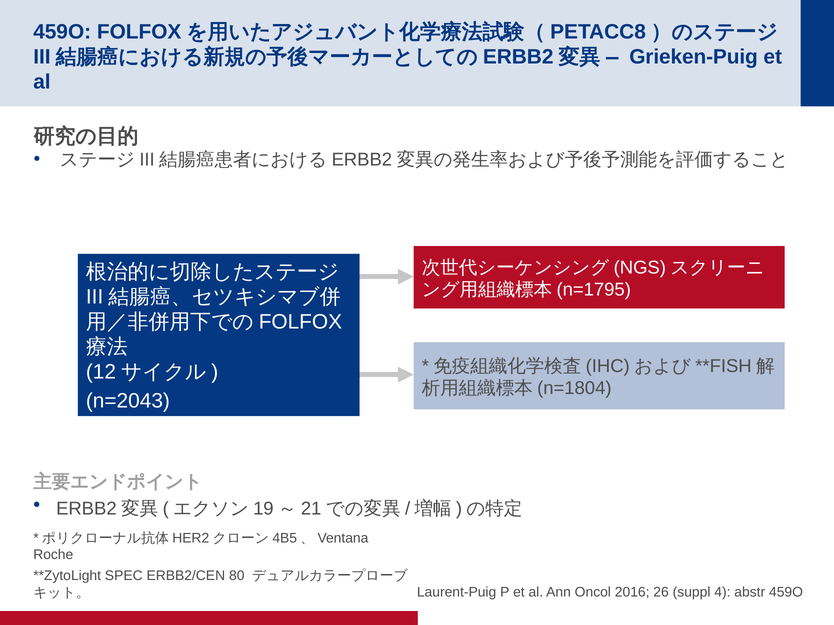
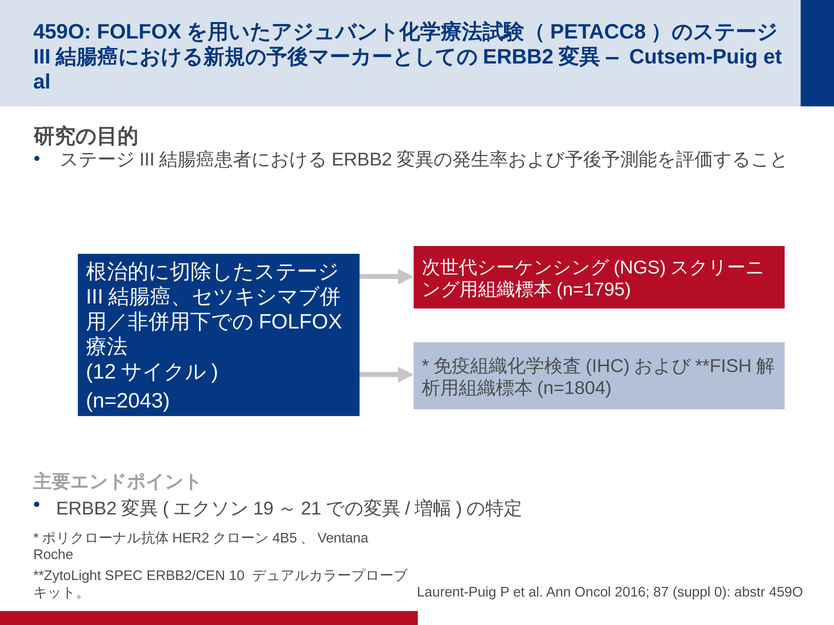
Grieken-Puig: Grieken-Puig -> Cutsem-Puig (693, 57)
80: 80 -> 10 (237, 576)
26: 26 -> 87 (661, 593)
4: 4 -> 0 (722, 593)
